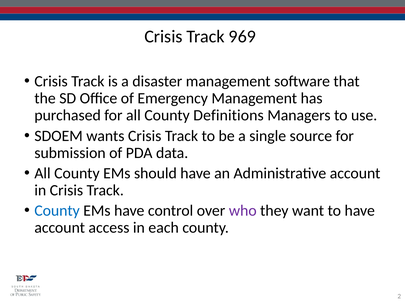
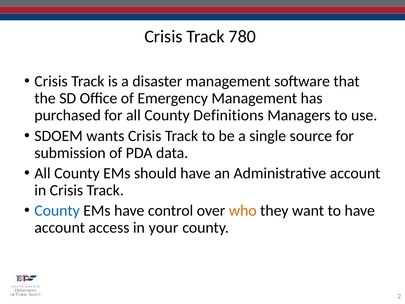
969: 969 -> 780 (242, 37)
who colour: purple -> orange (243, 211)
each: each -> your (164, 228)
